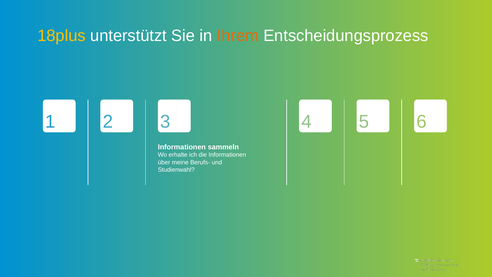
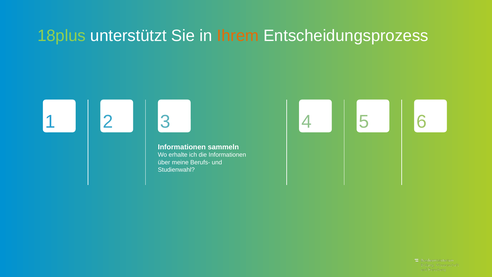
18plus colour: yellow -> light green (62, 36)
